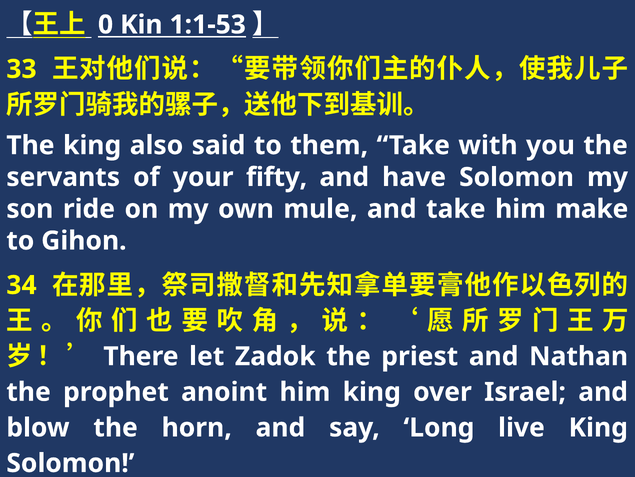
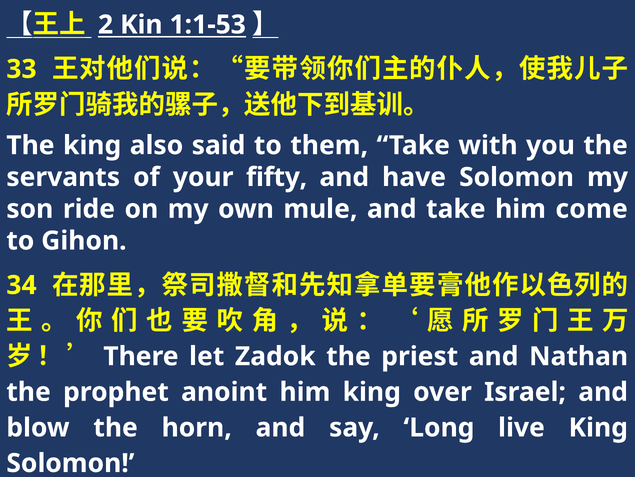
0: 0 -> 2 (106, 25)
make: make -> come (592, 209)
